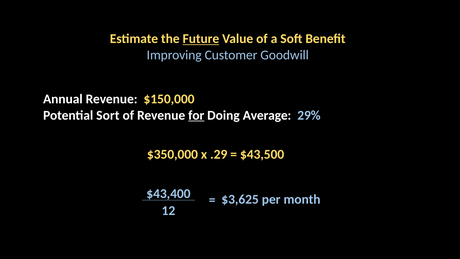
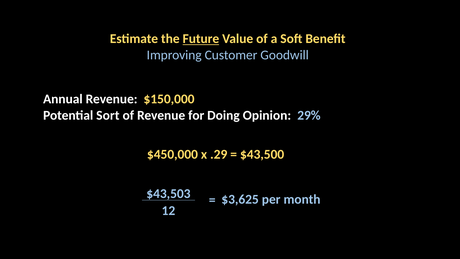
for underline: present -> none (196, 115)
Average: Average -> Opinion (267, 115)
$350,000: $350,000 -> $450,000 (172, 154)
$43,400: $43,400 -> $43,503 (168, 193)
